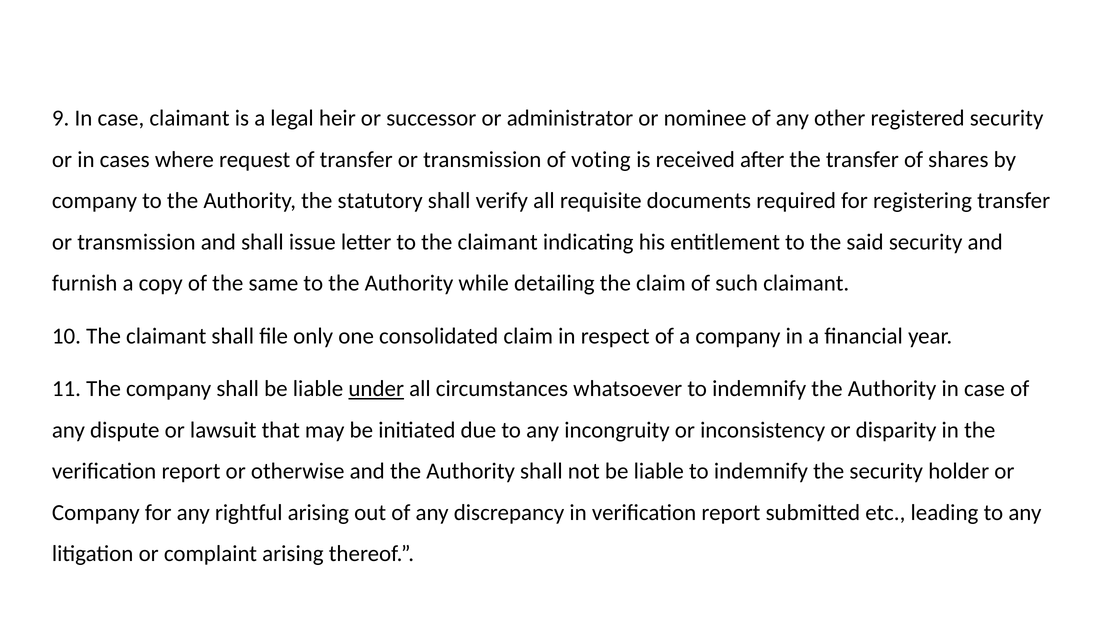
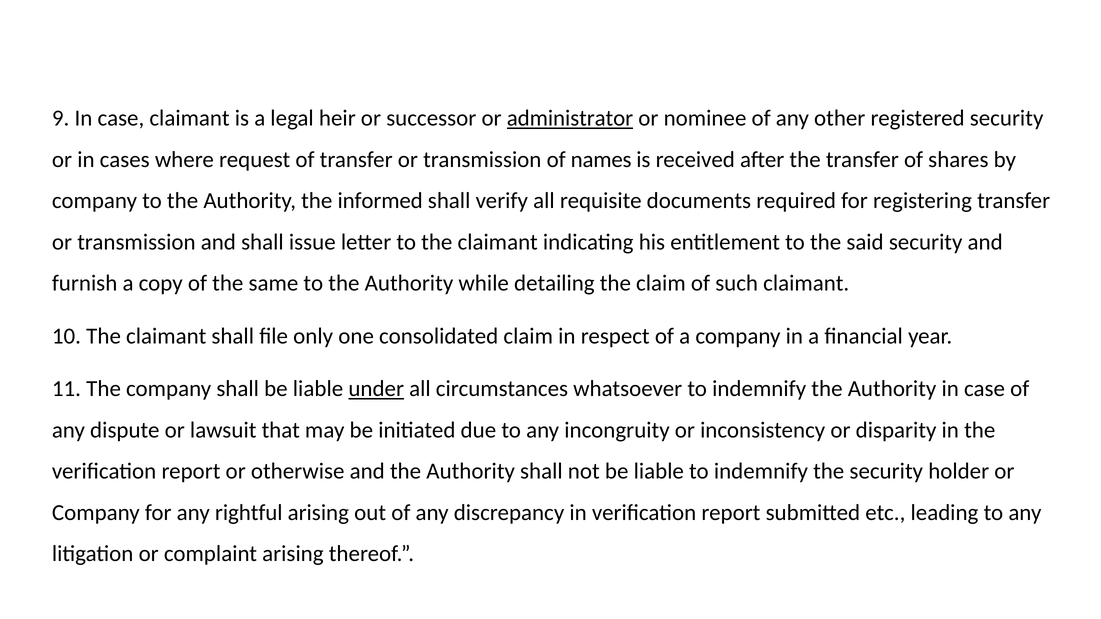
administrator underline: none -> present (570, 118)
voting: voting -> names (601, 160)
statutory: statutory -> informed (380, 201)
